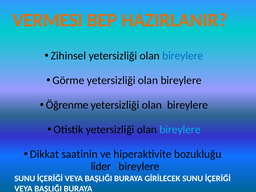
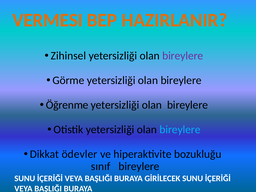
bireylere colour: blue -> purple (183, 56)
saatinin: saatinin -> ödevler (80, 154)
lider: lider -> sınıf (101, 166)
